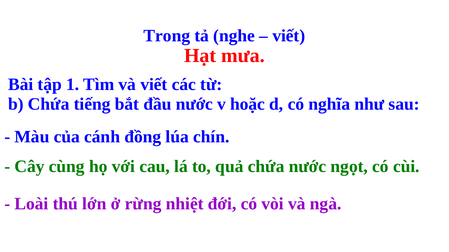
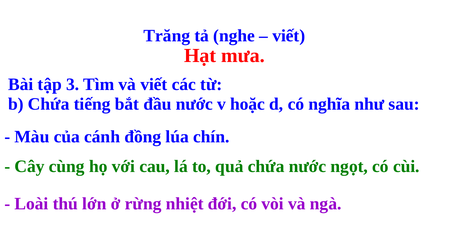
Trong: Trong -> Trăng (167, 36)
1: 1 -> 3 (73, 85)
